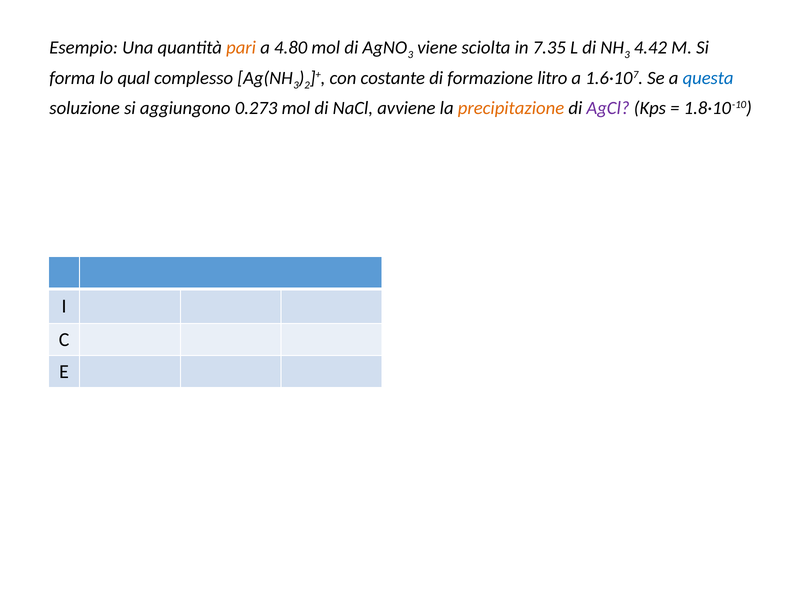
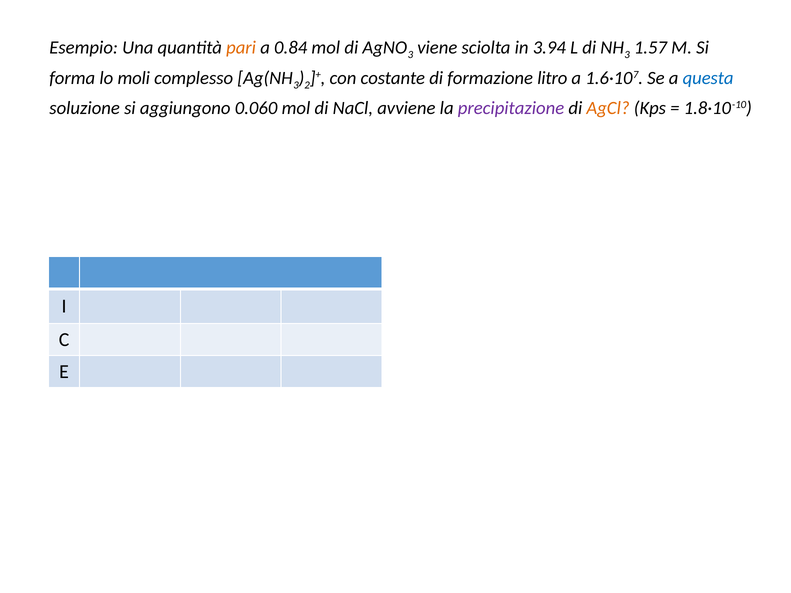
4.80: 4.80 -> 0.84 (291, 47)
7.35: 7.35 -> 3.94 (549, 47)
4.42: 4.42 -> 1.57 (650, 47)
qual: qual -> moli (134, 78)
0.273: 0.273 -> 0.060 (256, 108)
precipitazione colour: orange -> purple (511, 108)
AgCl colour: purple -> orange (608, 108)
